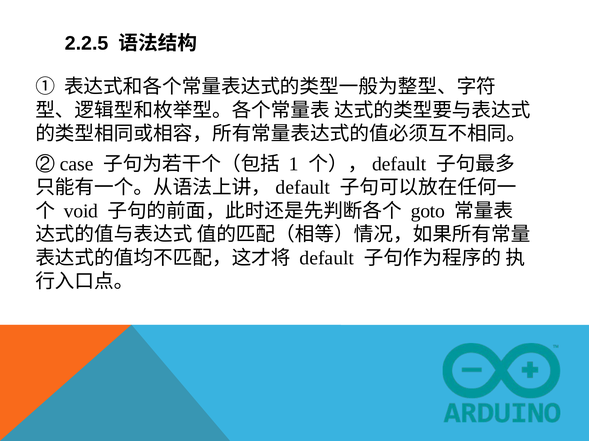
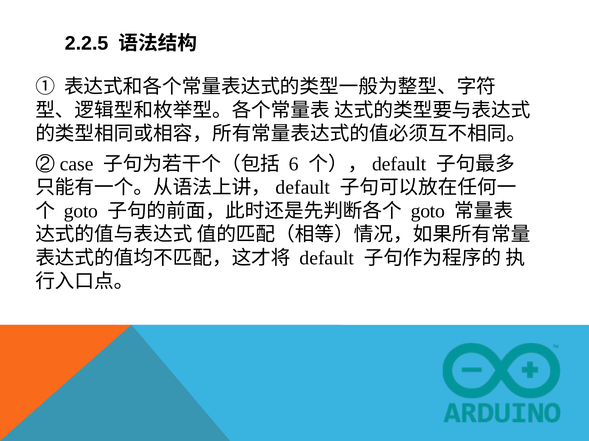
1: 1 -> 6 (294, 164)
void: void -> goto (81, 211)
